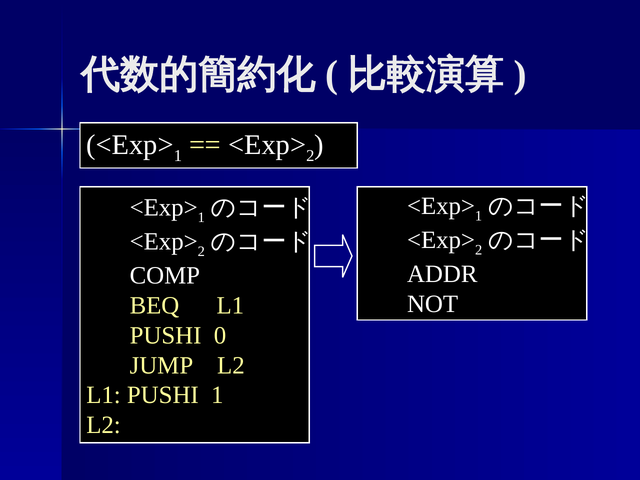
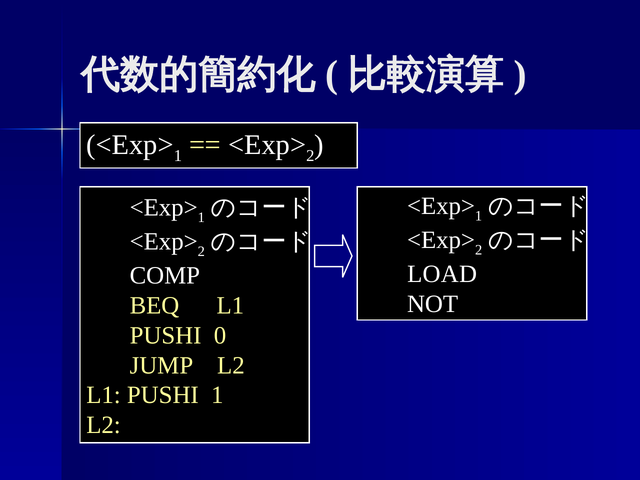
ADDR: ADDR -> LOAD (442, 274)
